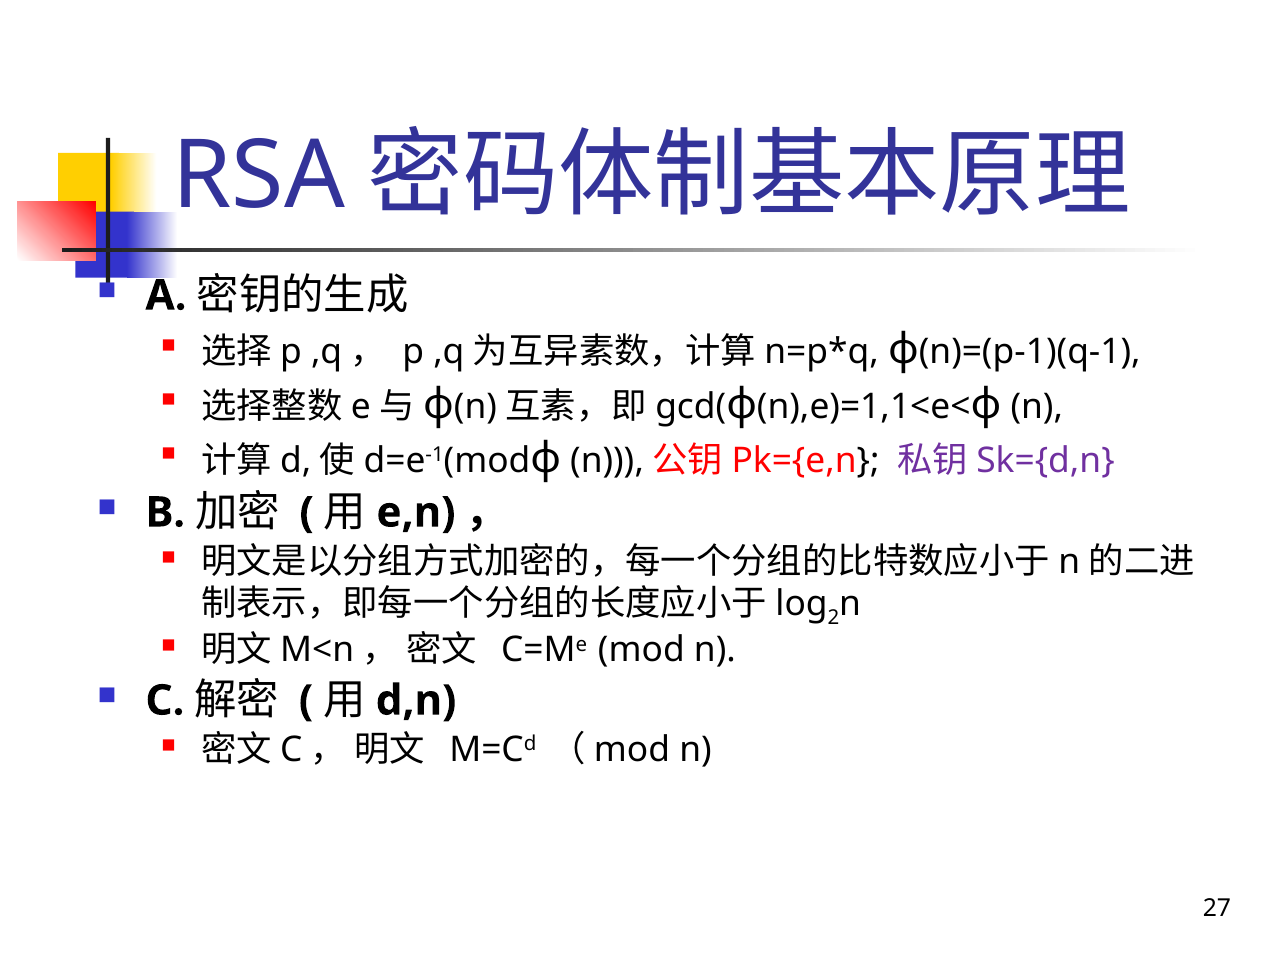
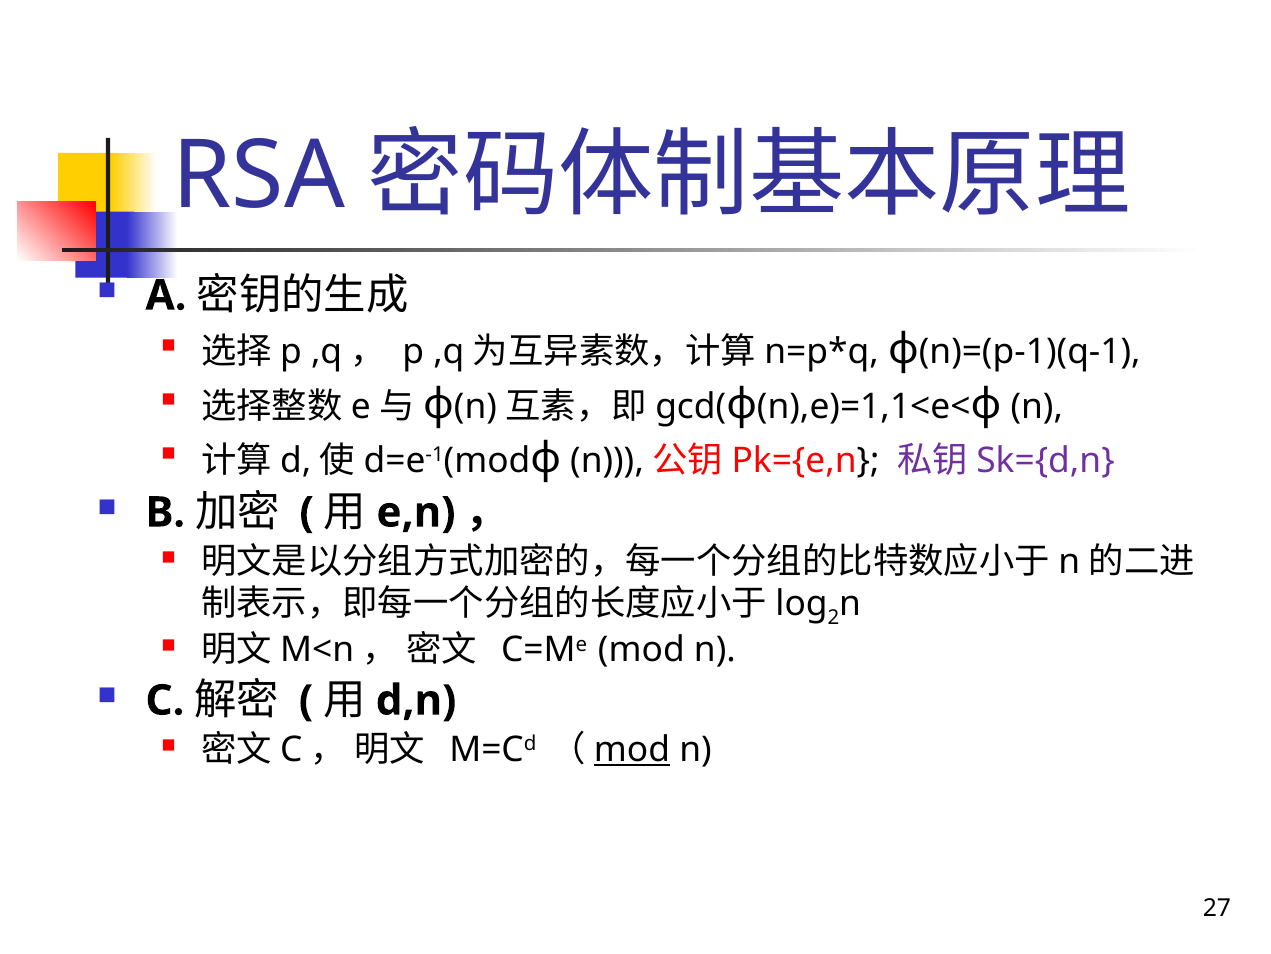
mod underline: none -> present (632, 749)
